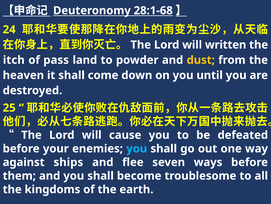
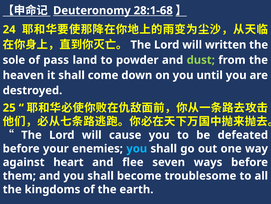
itch: itch -> sole (14, 60)
dust colour: yellow -> light green (201, 60)
ships: ships -> heart (68, 162)
